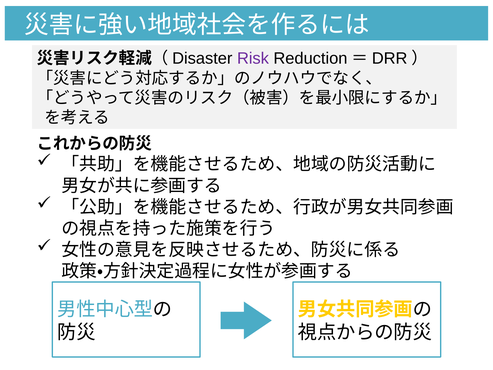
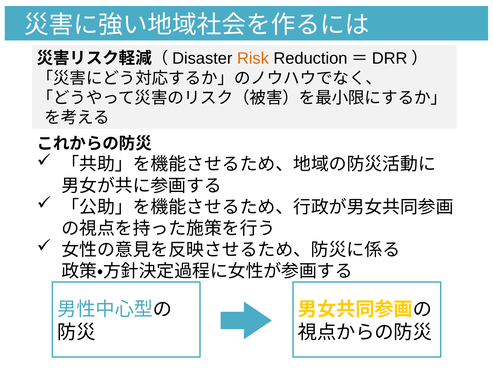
Risk colour: purple -> orange (253, 59)
